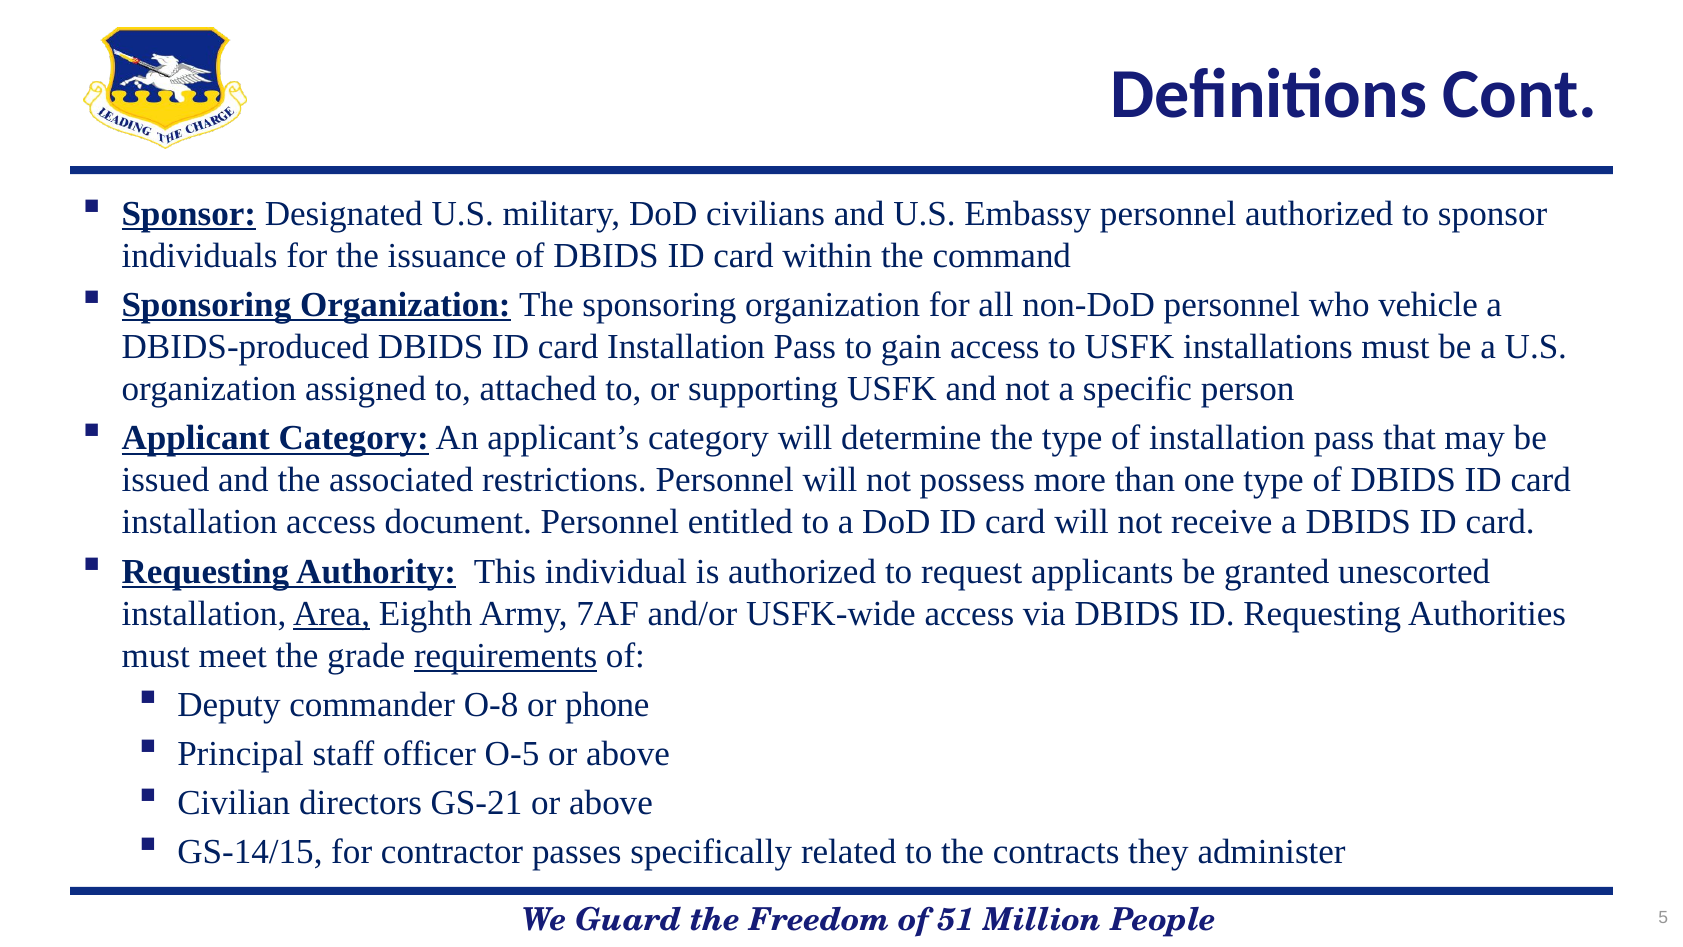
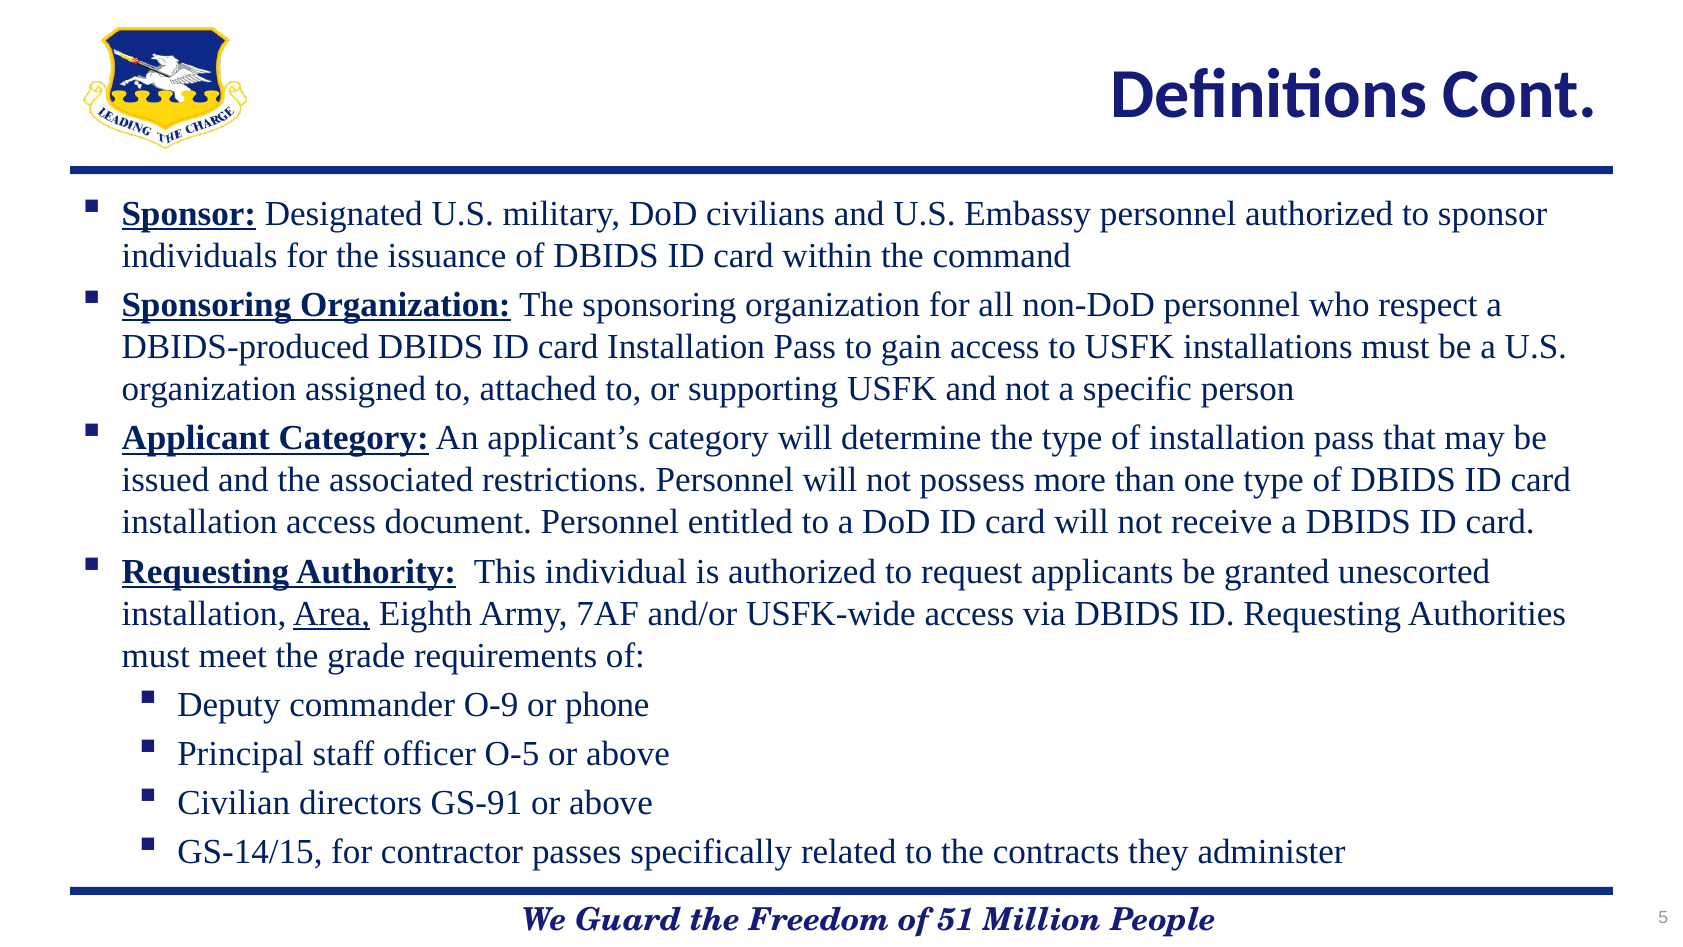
vehicle: vehicle -> respect (1428, 305)
requirements underline: present -> none (506, 656)
O-8: O-8 -> O-9 (491, 705)
GS-21: GS-21 -> GS-91 (476, 803)
